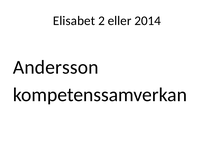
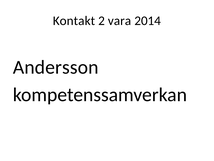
Elisabet: Elisabet -> Kontakt (74, 21)
eller: eller -> vara (120, 21)
